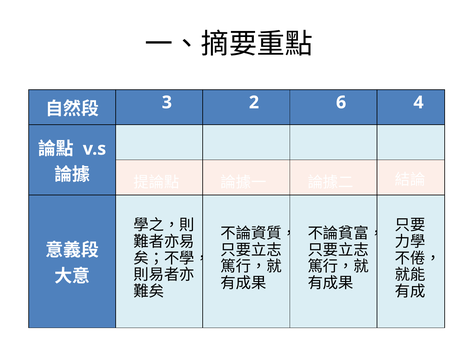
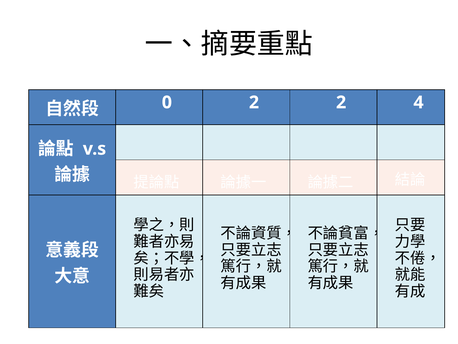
3: 3 -> 0 (167, 102)
2 6: 6 -> 2 (341, 102)
